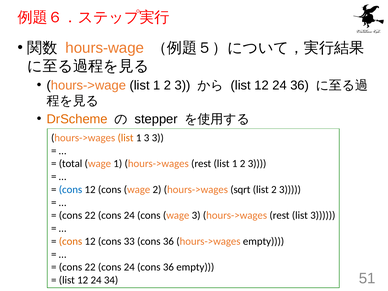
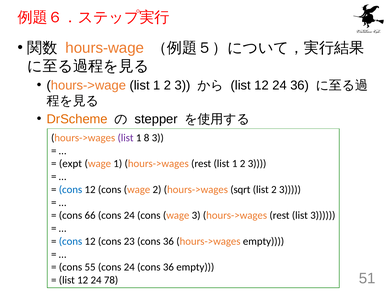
list colour: orange -> purple (126, 138)
1 3: 3 -> 8 (147, 138)
total: total -> expt (70, 164)
22: 22 -> 66 (90, 215)
cons colour: orange -> blue (71, 241)
33: 33 -> 23 (129, 241)
22: 22 -> 55 (90, 267)
34: 34 -> 78 (111, 280)
